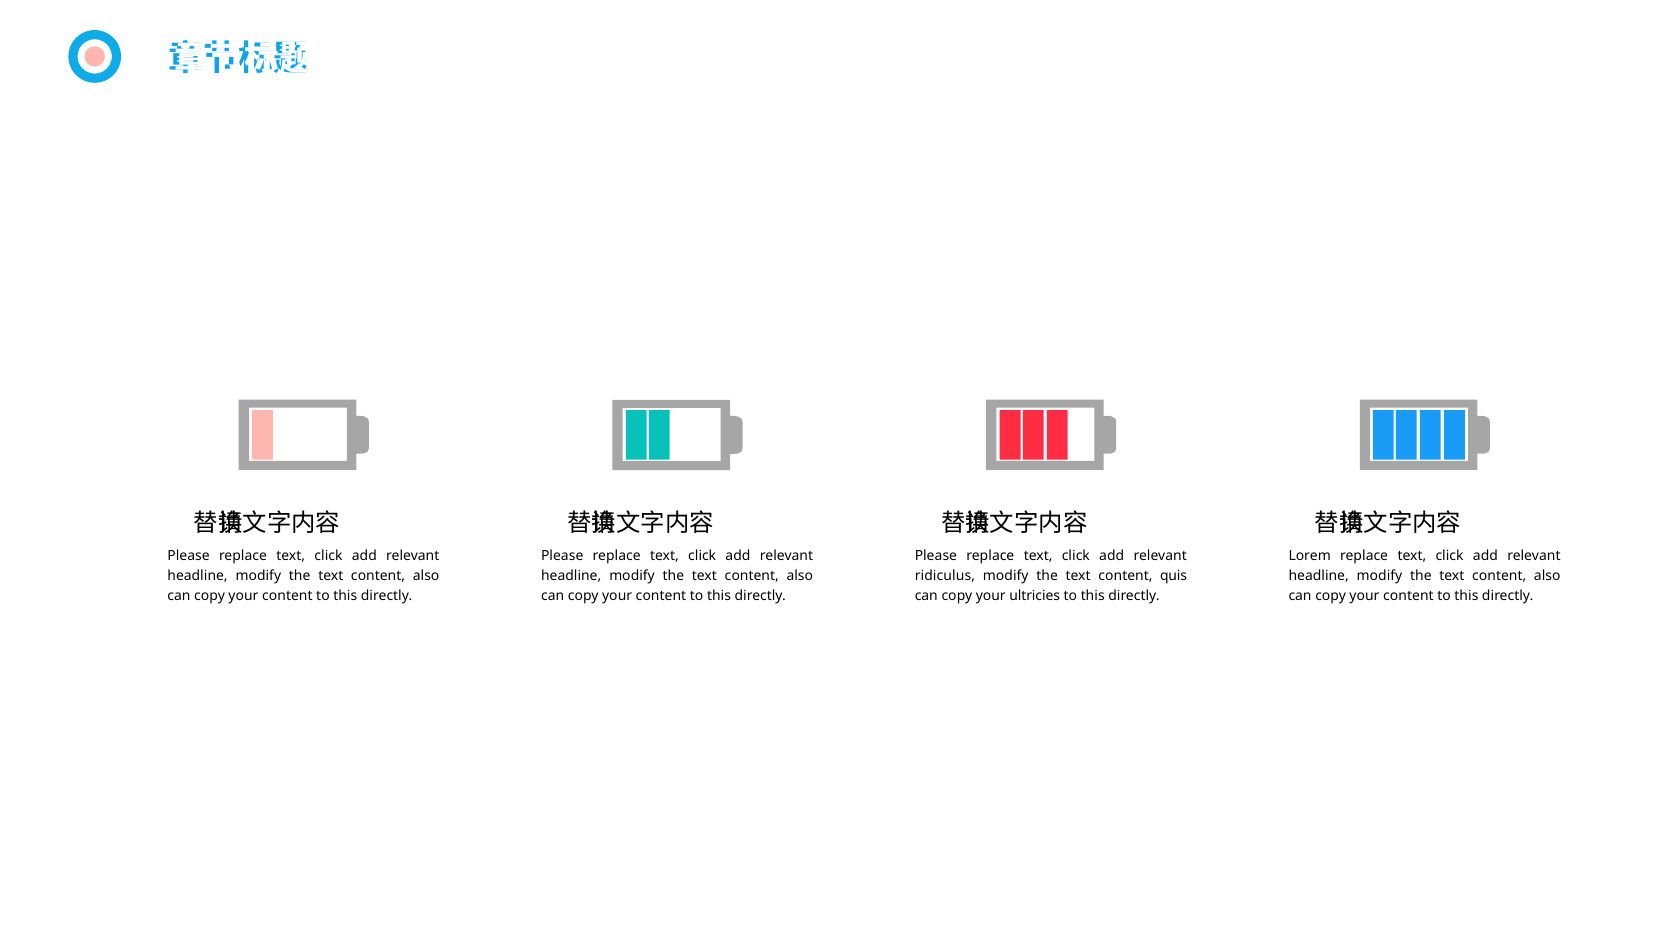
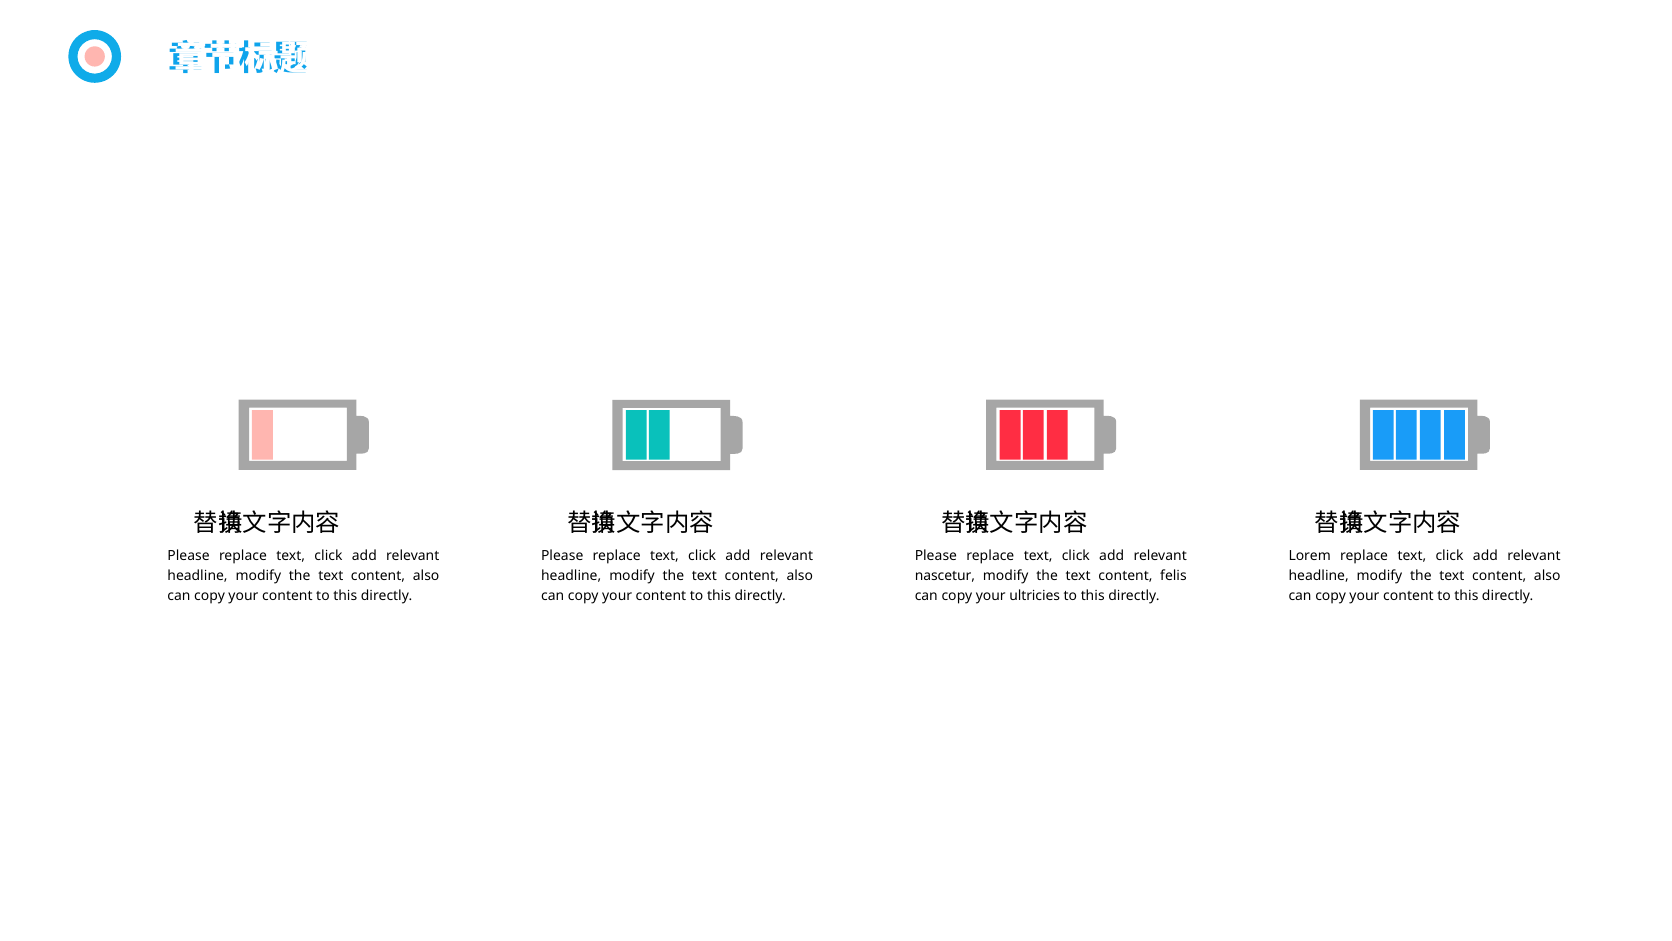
ridiculus: ridiculus -> nascetur (945, 576)
quis: quis -> felis (1173, 576)
